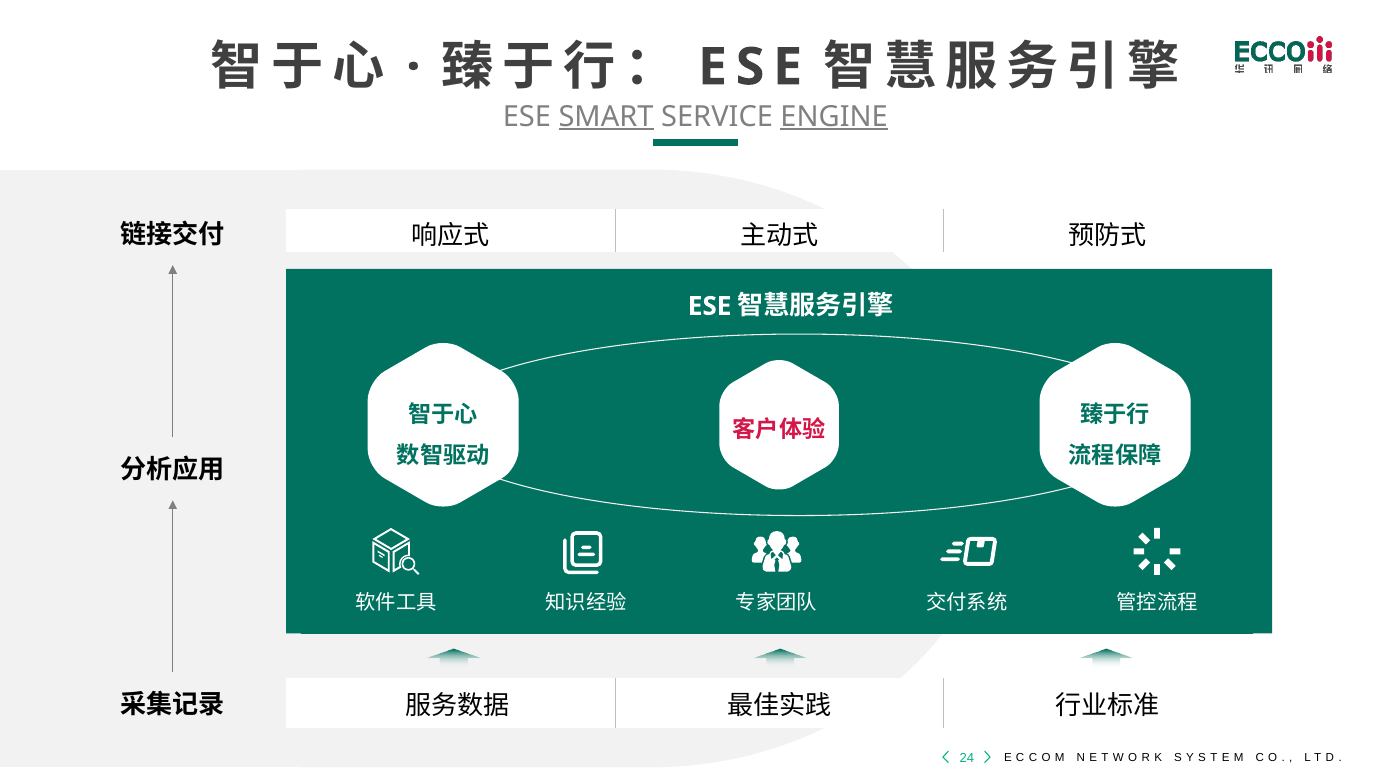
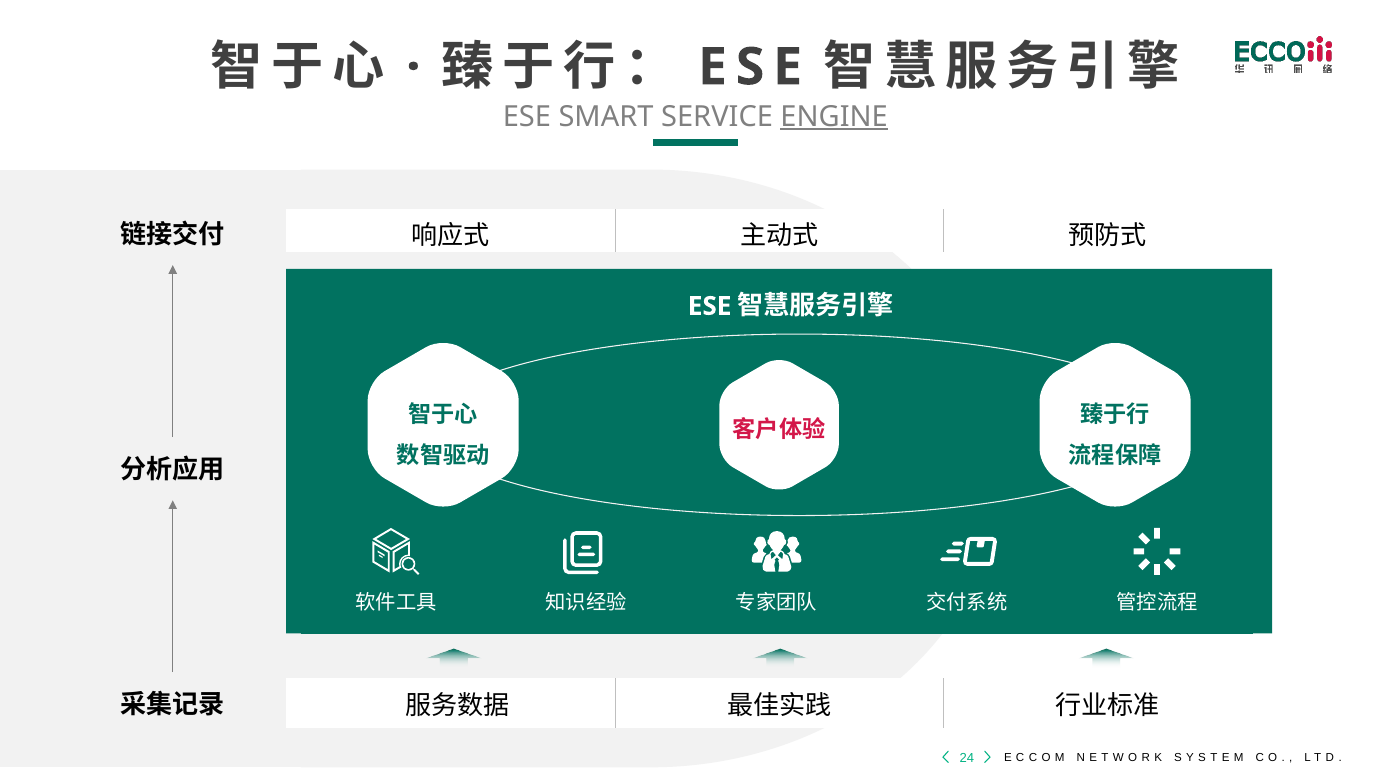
SMART underline: present -> none (606, 117)
